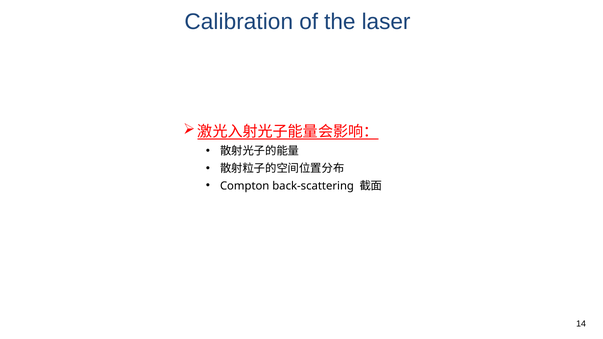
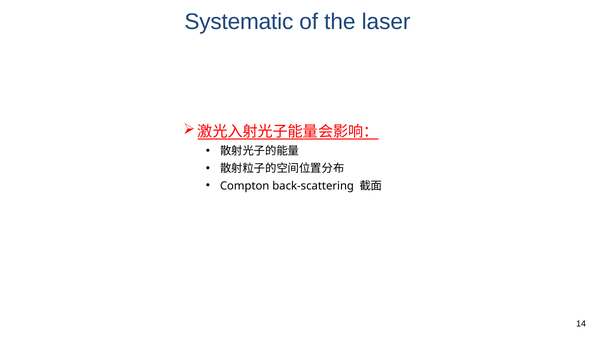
Calibration: Calibration -> Systematic (239, 22)
